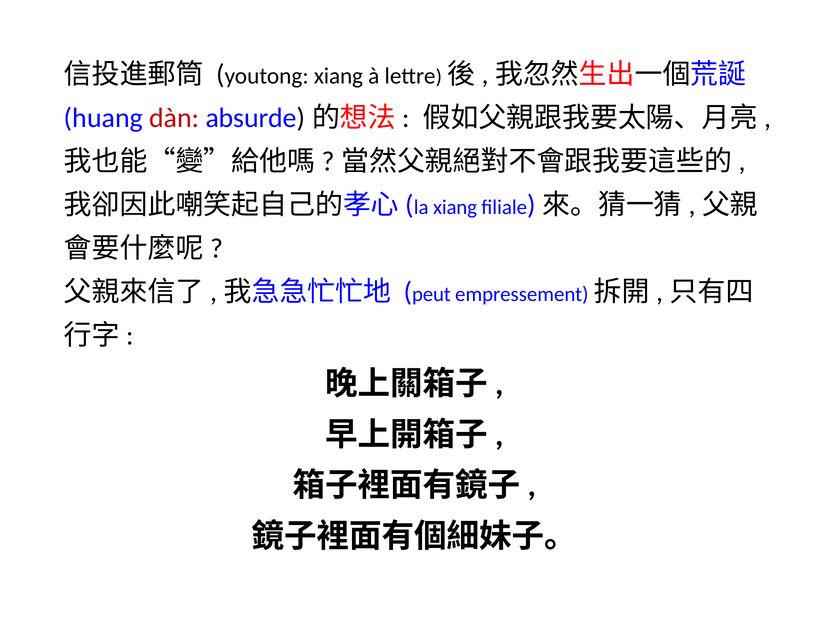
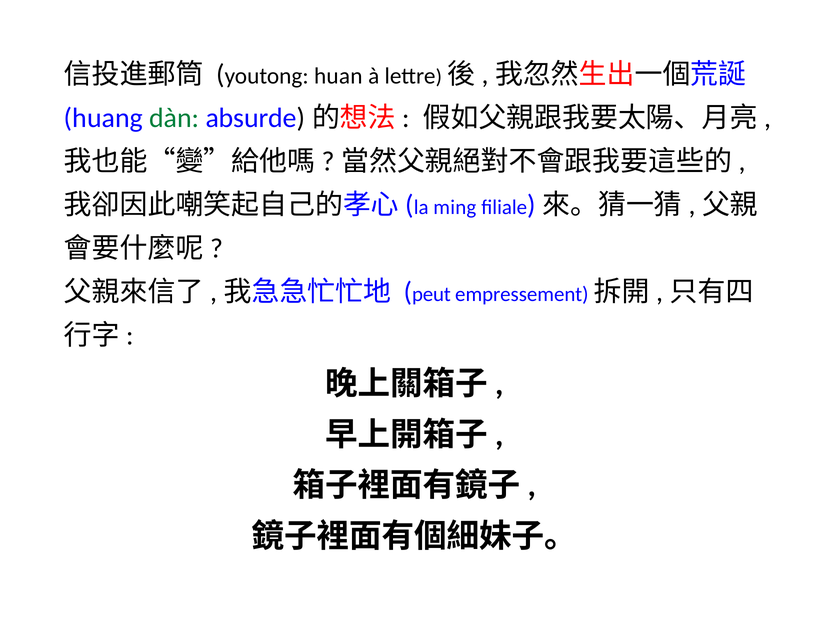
youtong xiang: xiang -> huan (338, 76)
dàn colour: red -> green (174, 118)
xiang: xiang -> ming (455, 207)
